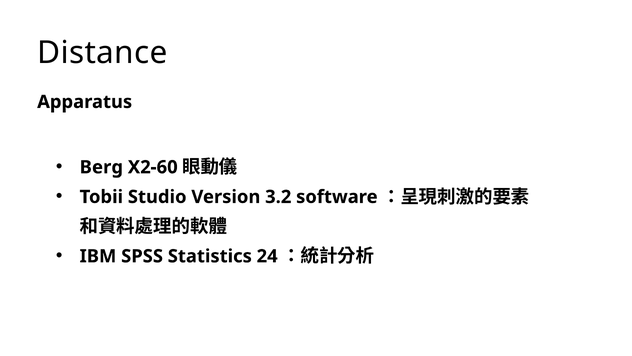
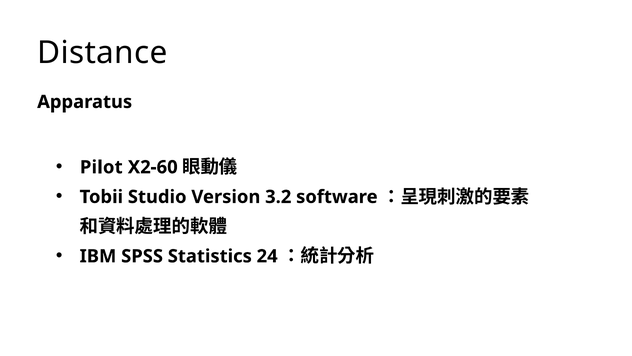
Berg: Berg -> Pilot (101, 167)
